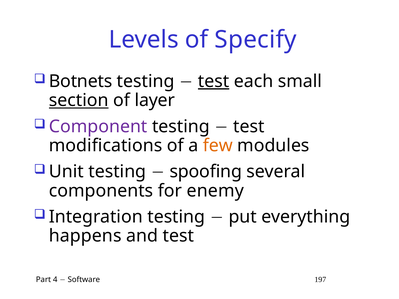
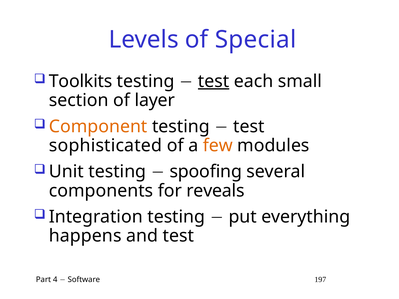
Specify: Specify -> Special (256, 40)
Botnets: Botnets -> Toolkits (81, 81)
section underline: present -> none (79, 100)
Component colour: purple -> orange (98, 127)
modifications: modifications -> sophisticated (106, 146)
enemy: enemy -> reveals (215, 191)
